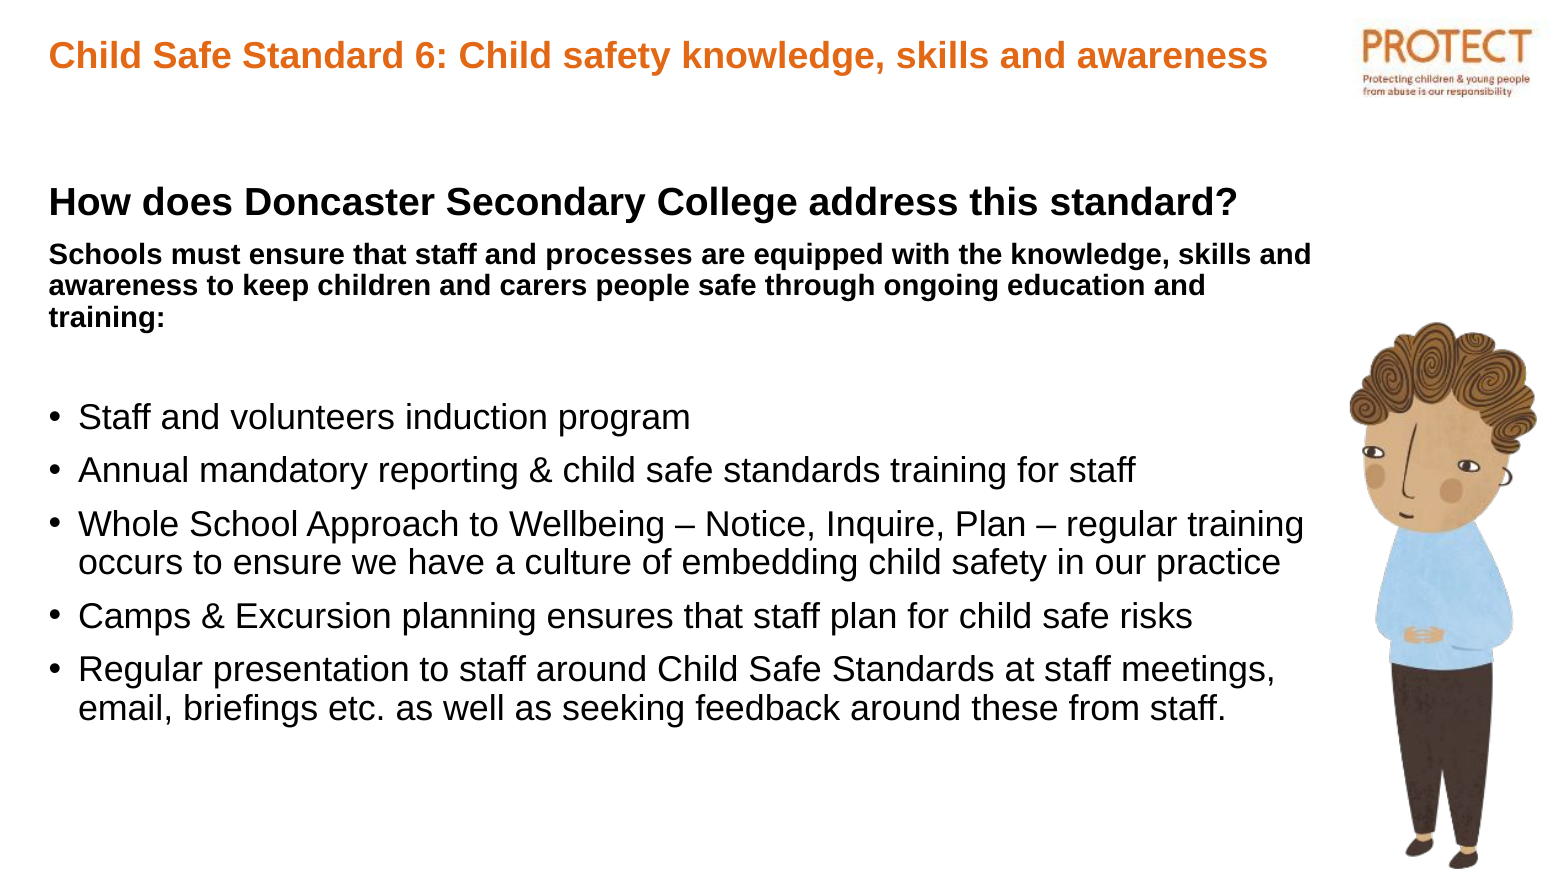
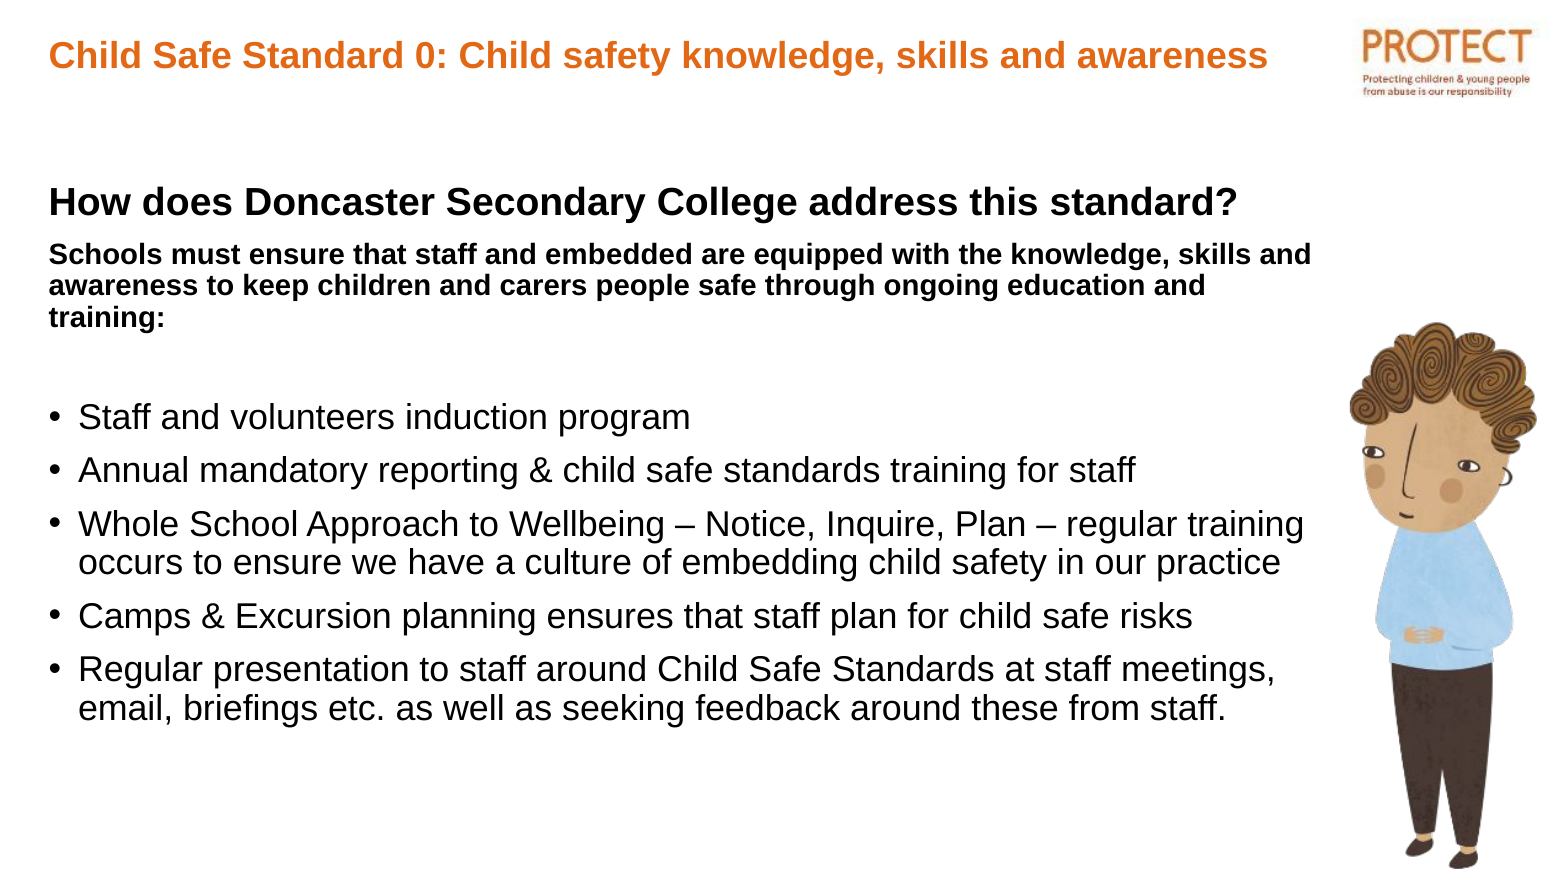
6: 6 -> 0 (432, 56)
processes: processes -> embedded (619, 254)
